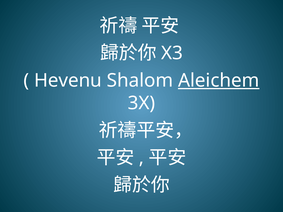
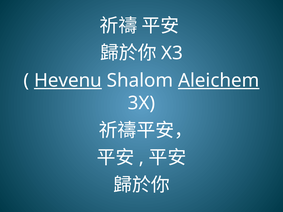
Hevenu underline: none -> present (68, 81)
